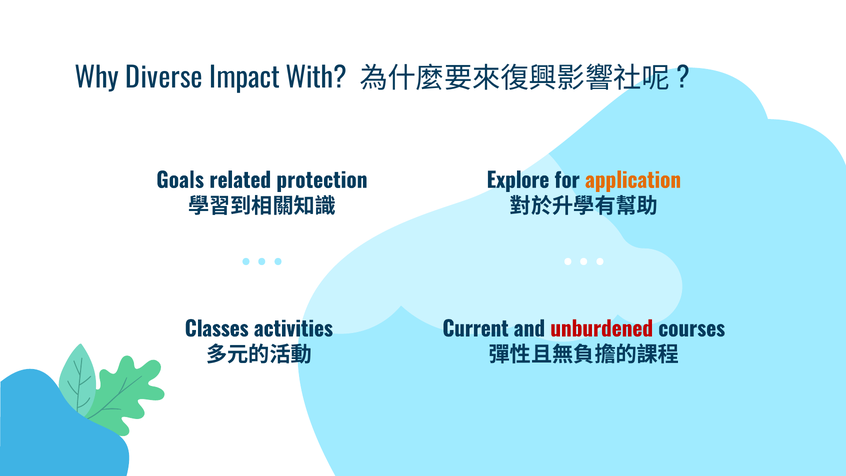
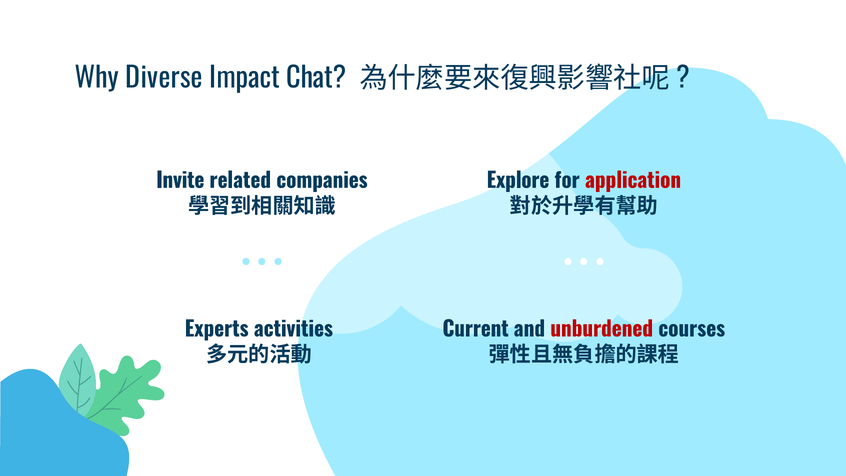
With: With -> Chat (316, 79)
Goals: Goals -> Invite (180, 181)
protection: protection -> companies (322, 181)
application colour: orange -> red (633, 181)
Classes: Classes -> Experts (217, 329)
